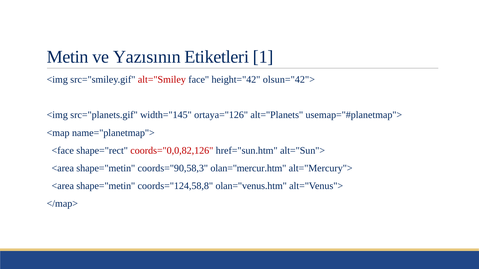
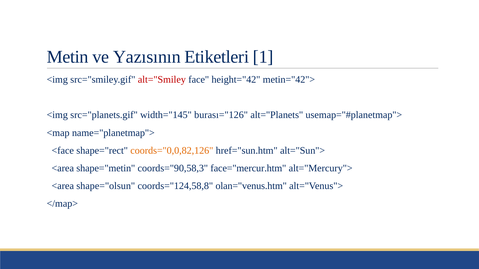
olsun="42">: olsun="42"> -> metin="42"> (289, 80)
ortaya="126: ortaya="126 -> burası="126 (221, 115)
coords="0,0,82,126 colour: red -> orange (172, 151)
olan="mercur.htm: olan="mercur.htm -> face="mercur.htm (248, 168)
shape="metin: shape="metin -> shape="olsun (106, 186)
